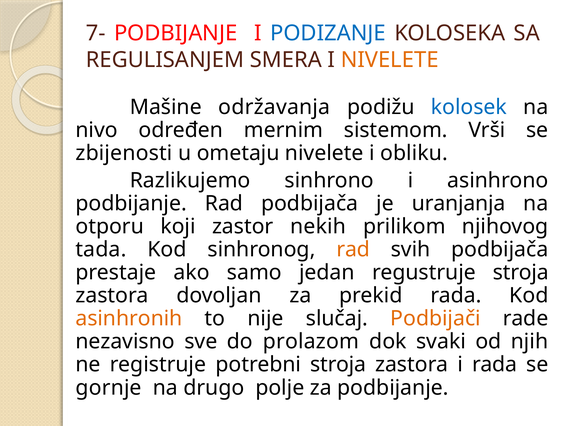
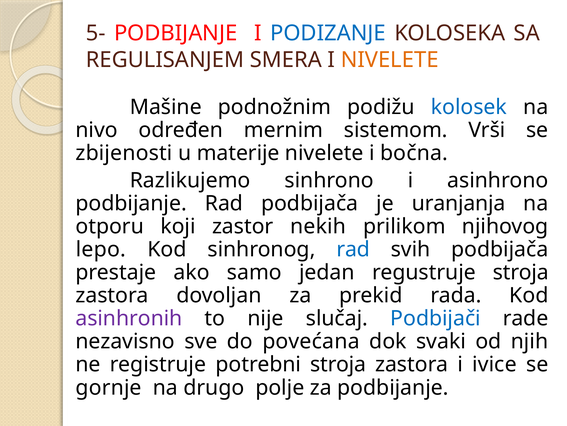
7-: 7- -> 5- (96, 33)
održavanja: održavanja -> podnožnim (274, 107)
ometaju: ometaju -> materije (238, 153)
obliku: obliku -> bočna (414, 153)
tada: tada -> lepo (101, 249)
rad colour: orange -> blue (353, 249)
asinhronih colour: orange -> purple (129, 318)
Podbijači colour: orange -> blue (436, 318)
prolazom: prolazom -> povećana (311, 341)
i rada: rada -> ivice (494, 364)
